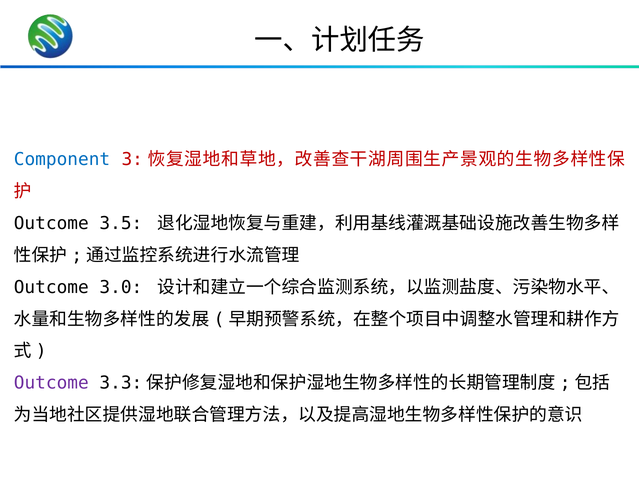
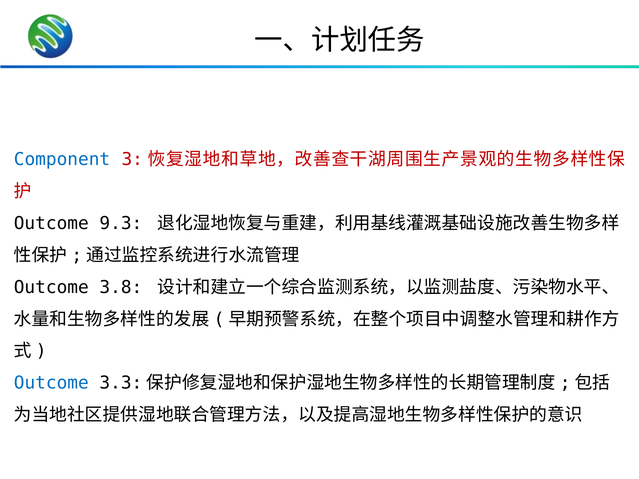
3.5: 3.5 -> 9.3 (121, 224)
3.0: 3.0 -> 3.8 (121, 287)
Outcome colour: purple -> blue (51, 383)
